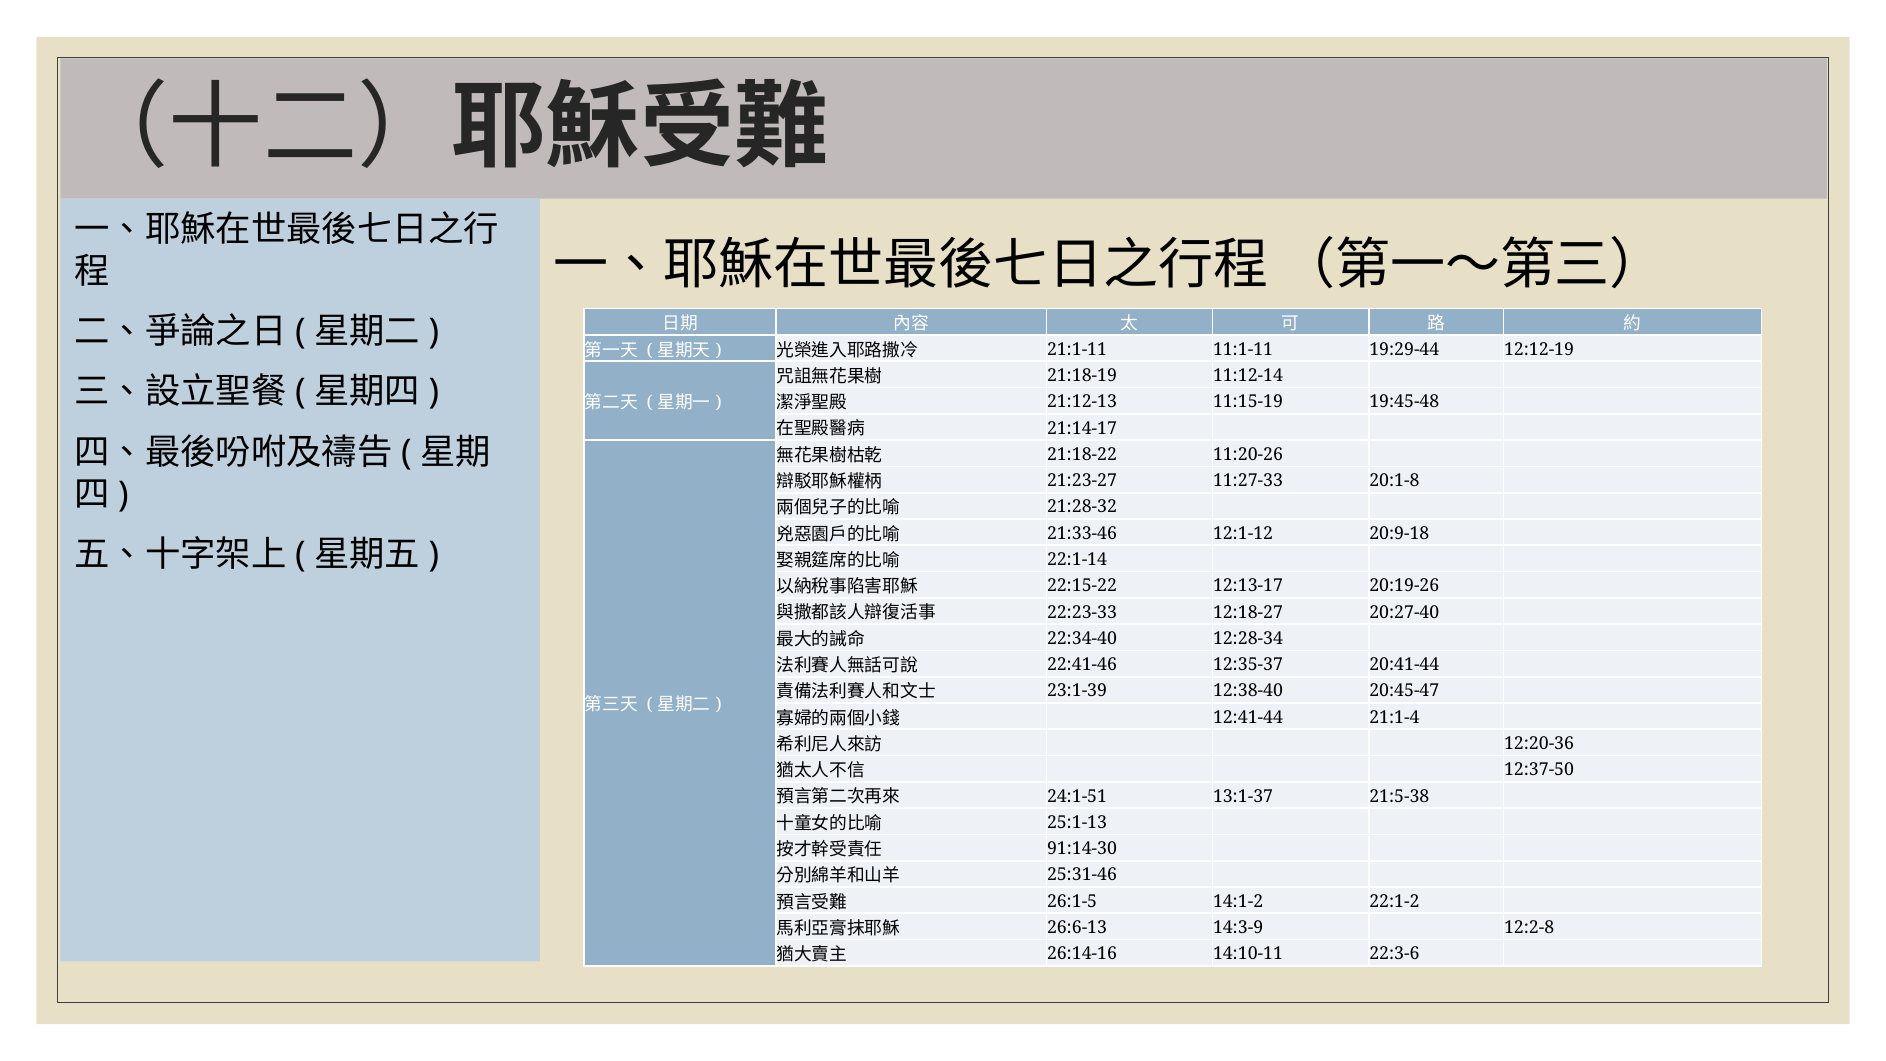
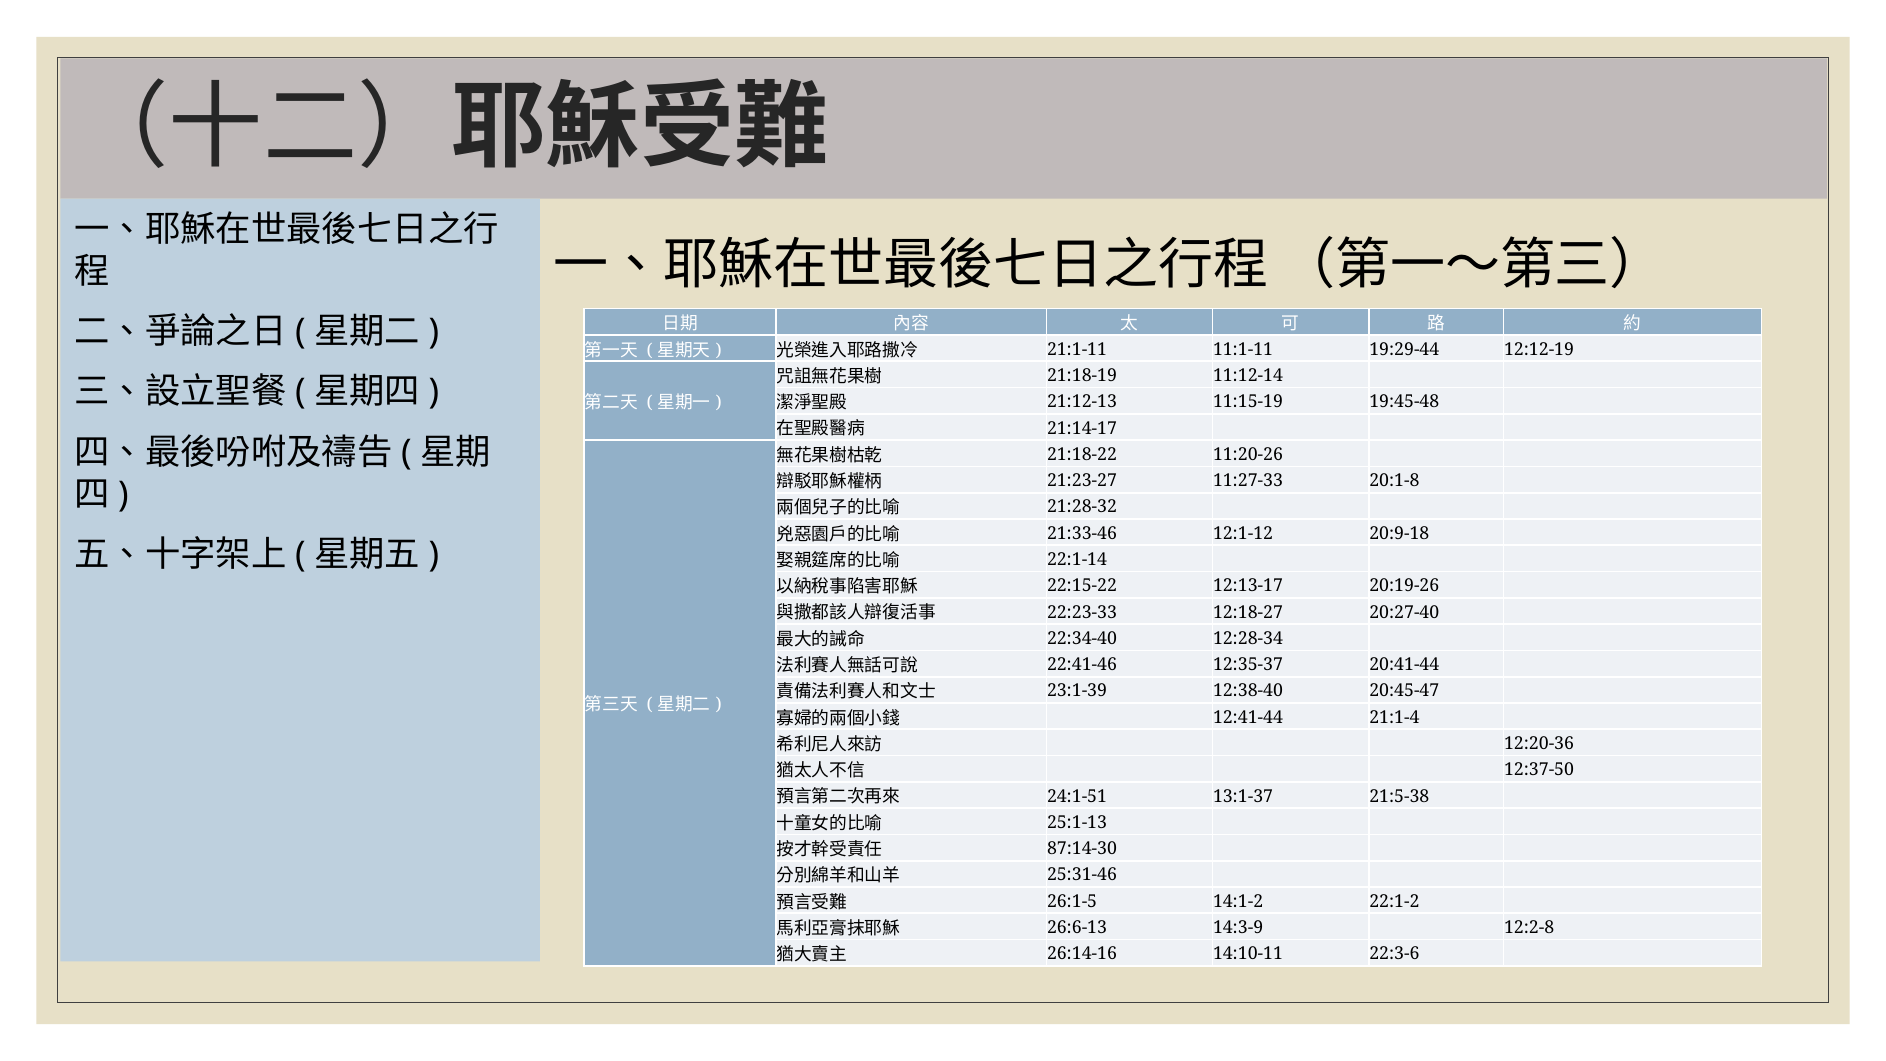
91:14-30: 91:14-30 -> 87:14-30 (1082, 849)
